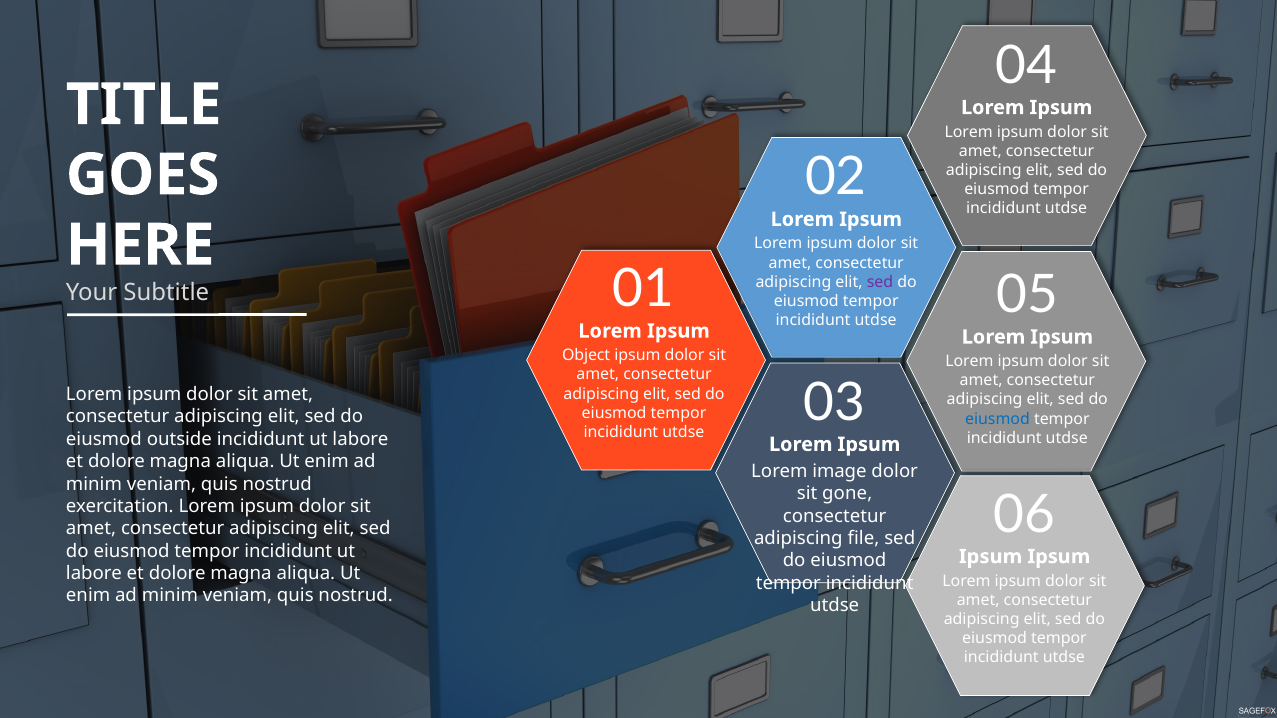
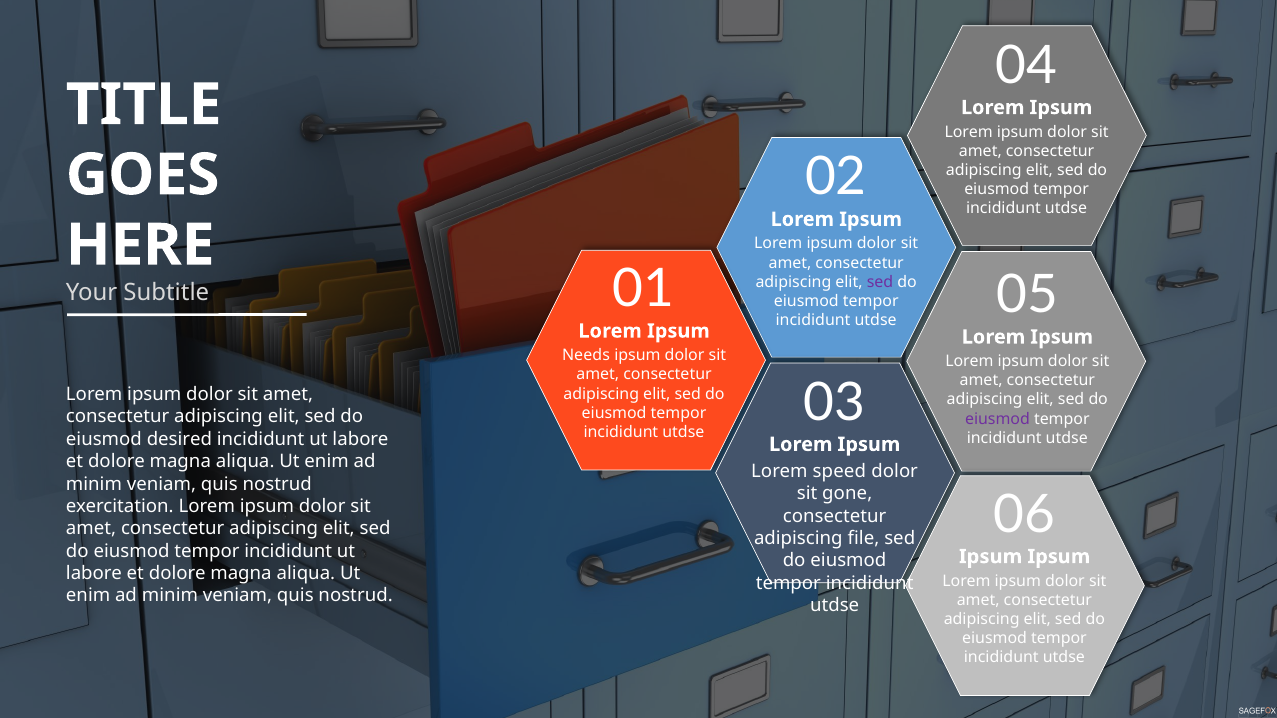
Object: Object -> Needs (586, 356)
eiusmod colour: blue -> purple (997, 419)
outside: outside -> desired (179, 439)
image: image -> speed (839, 471)
